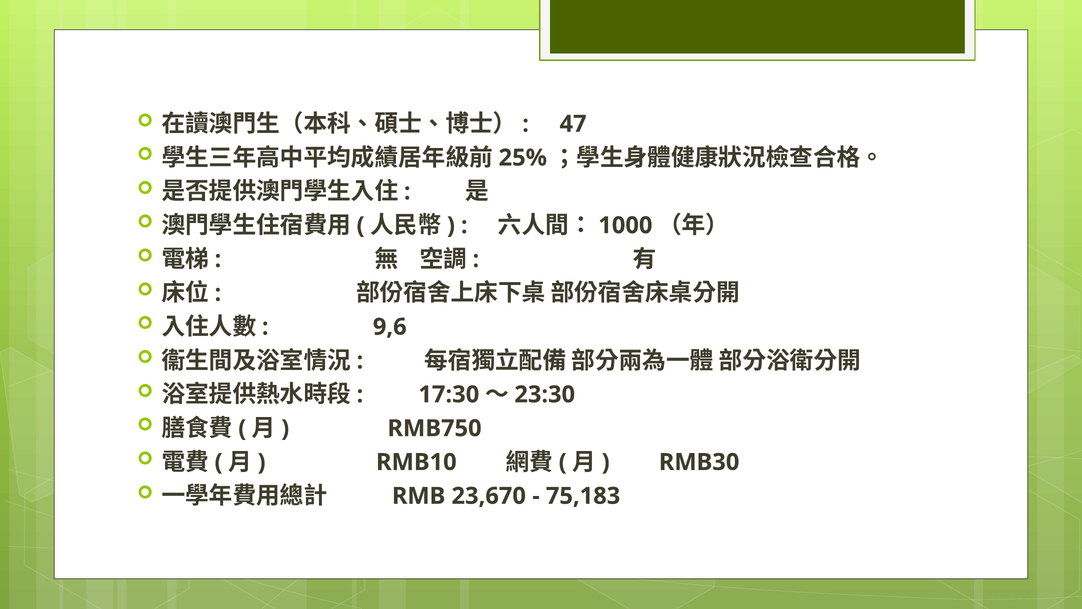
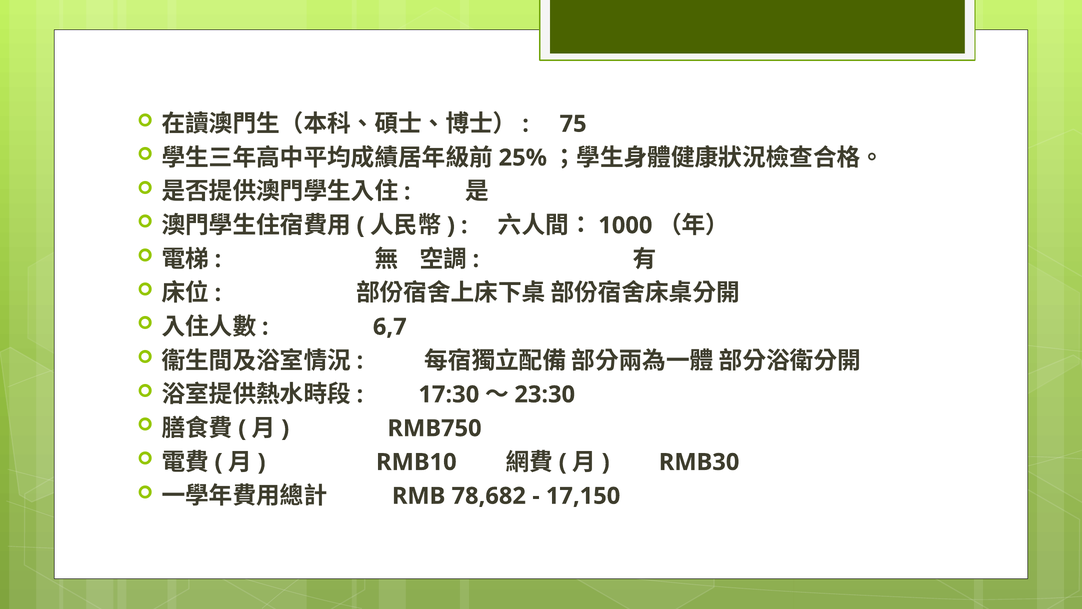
47: 47 -> 75 (573, 124)
9,6: 9,6 -> 6,7 (390, 327)
23,670: 23,670 -> 78,682 (489, 496)
75,183: 75,183 -> 17,150 (583, 496)
